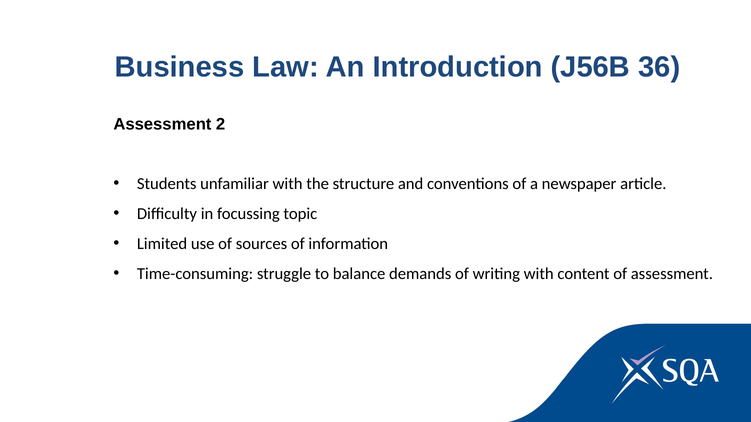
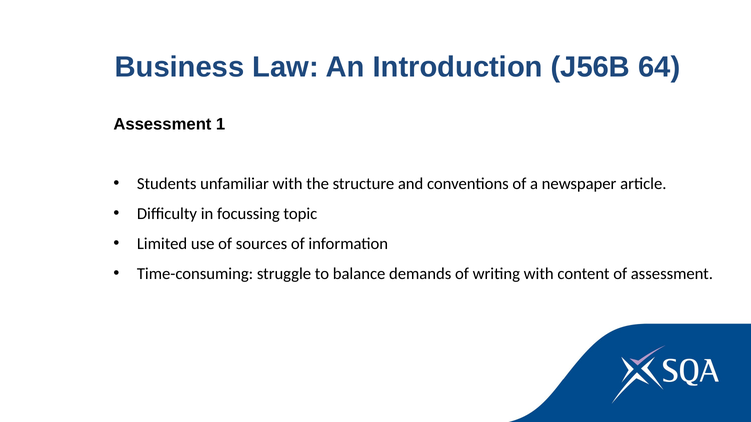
36: 36 -> 64 (659, 67)
2: 2 -> 1 (221, 124)
